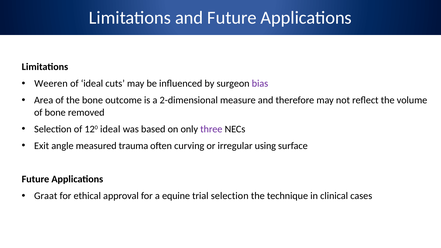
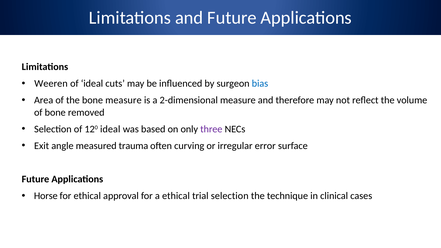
bias colour: purple -> blue (260, 84)
bone outcome: outcome -> measure (123, 100)
using: using -> error (265, 146)
Graat: Graat -> Horse (46, 196)
a equine: equine -> ethical (176, 196)
